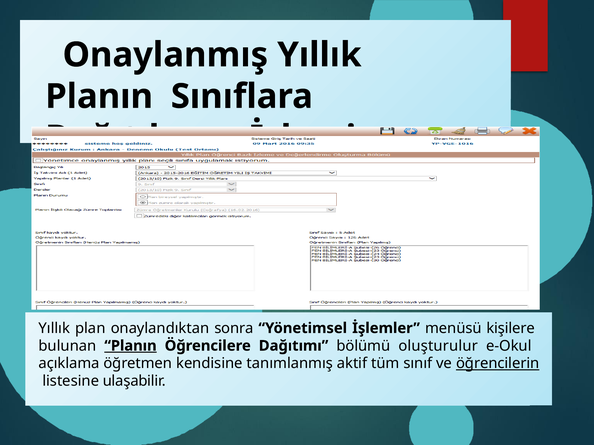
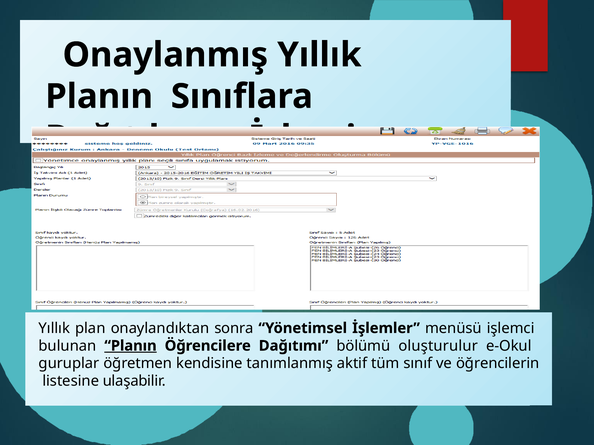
kişilere: kişilere -> işlemci (511, 329)
açıklama: açıklama -> guruplar (69, 364)
öğrencilerin underline: present -> none (498, 364)
